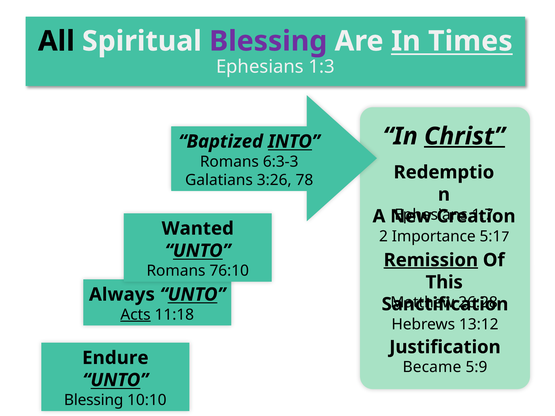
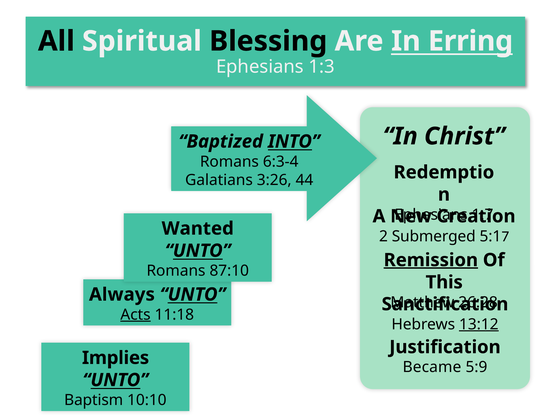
Blessing colour: purple -> black (268, 41)
Times: Times -> Erring (471, 41)
Christ underline: present -> none (465, 136)
6:3-3: 6:3-3 -> 6:3-4 (281, 162)
78: 78 -> 44 (304, 180)
Importance: Importance -> Submerged (434, 237)
76:10: 76:10 -> 87:10 (229, 271)
13:12 underline: none -> present (479, 325)
Endure: Endure -> Implies (116, 358)
Blessing: Blessing -> Baptism (94, 400)
